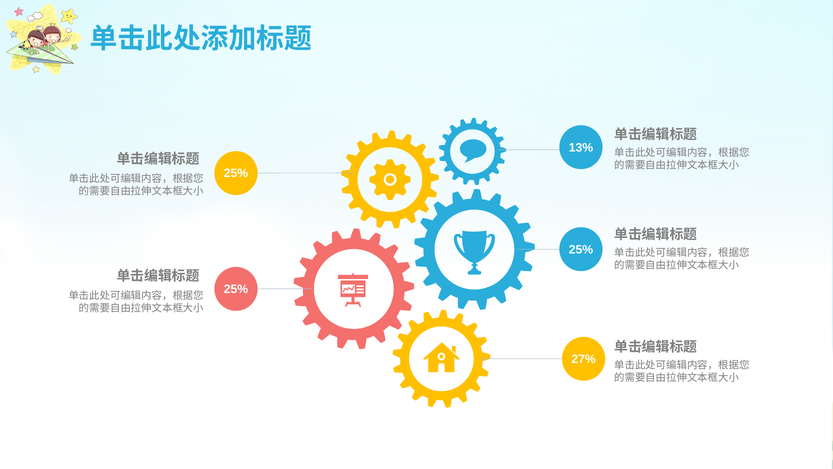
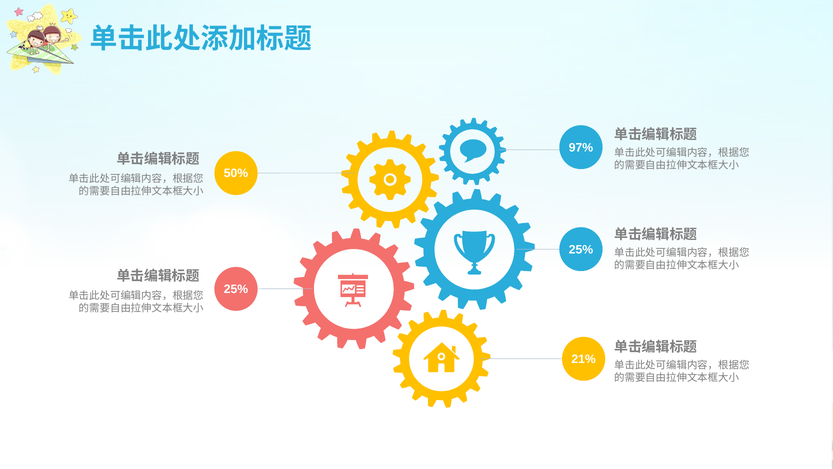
13%: 13% -> 97% (581, 147)
25%: 25% -> 50% (236, 173)
27%: 27% -> 21% (584, 359)
